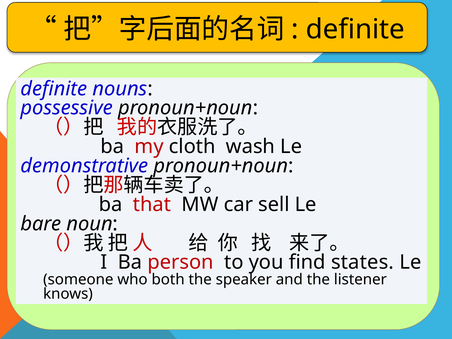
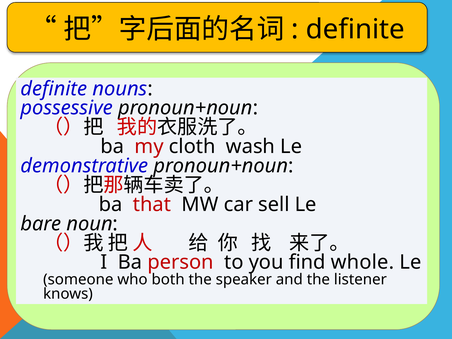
states: states -> whole (362, 262)
